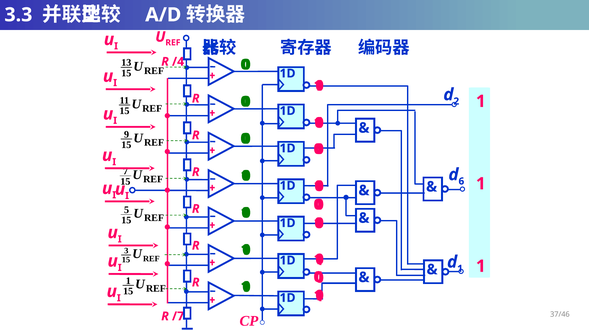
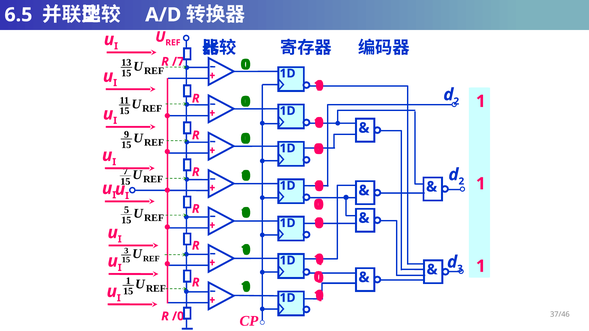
3.3: 3.3 -> 6.5 (18, 15)
/4: /4 -> /7 (178, 62)
6: 6 -> 2 (461, 181)
1: 1 -> 3 (460, 269)
/7: /7 -> /0 (178, 317)
